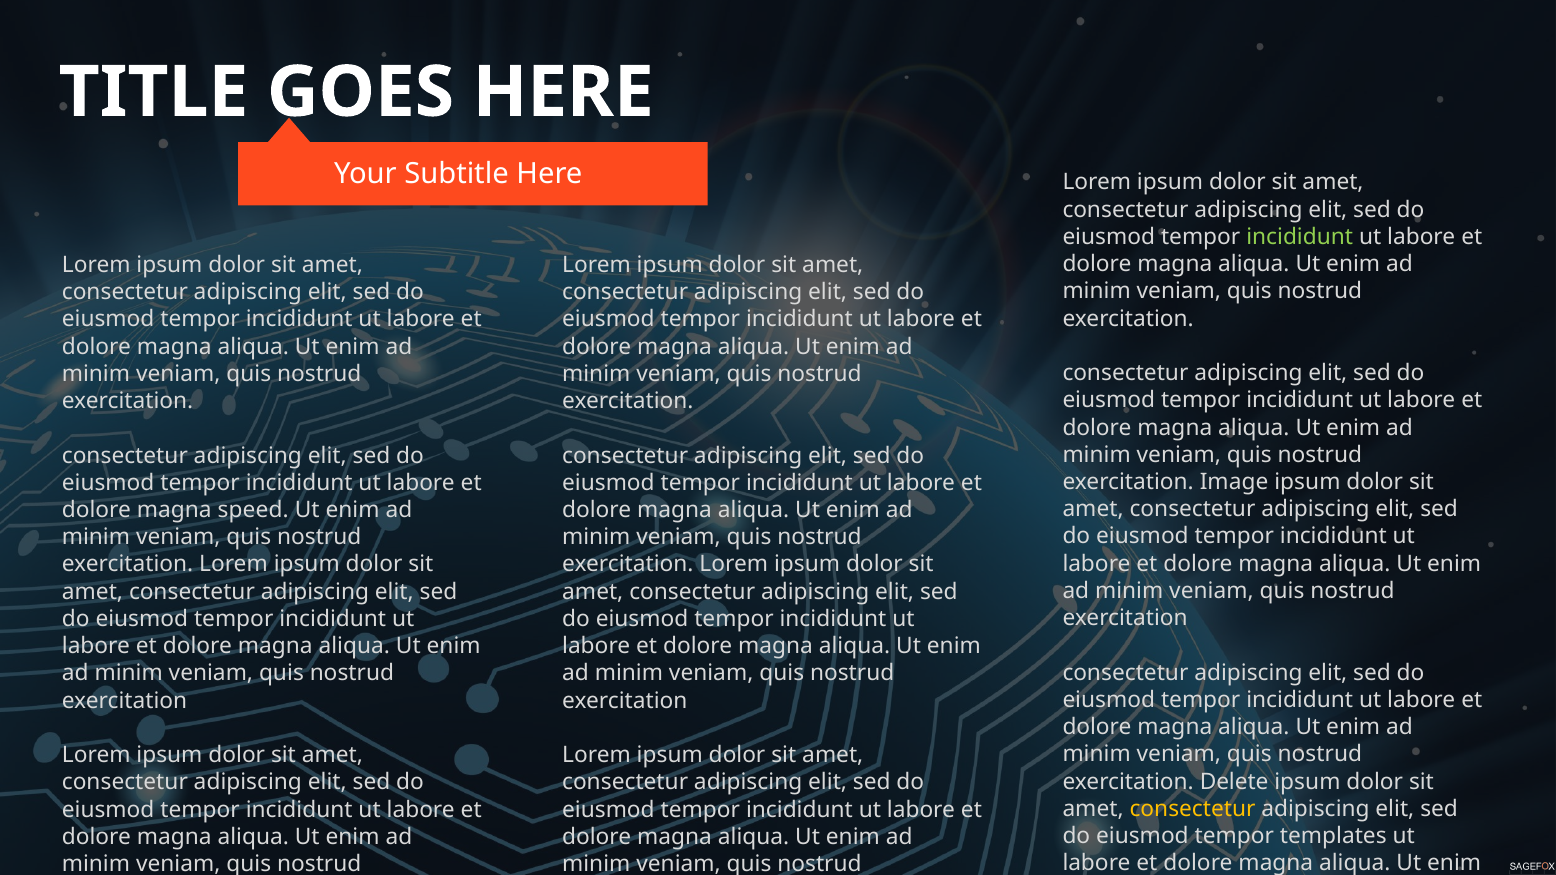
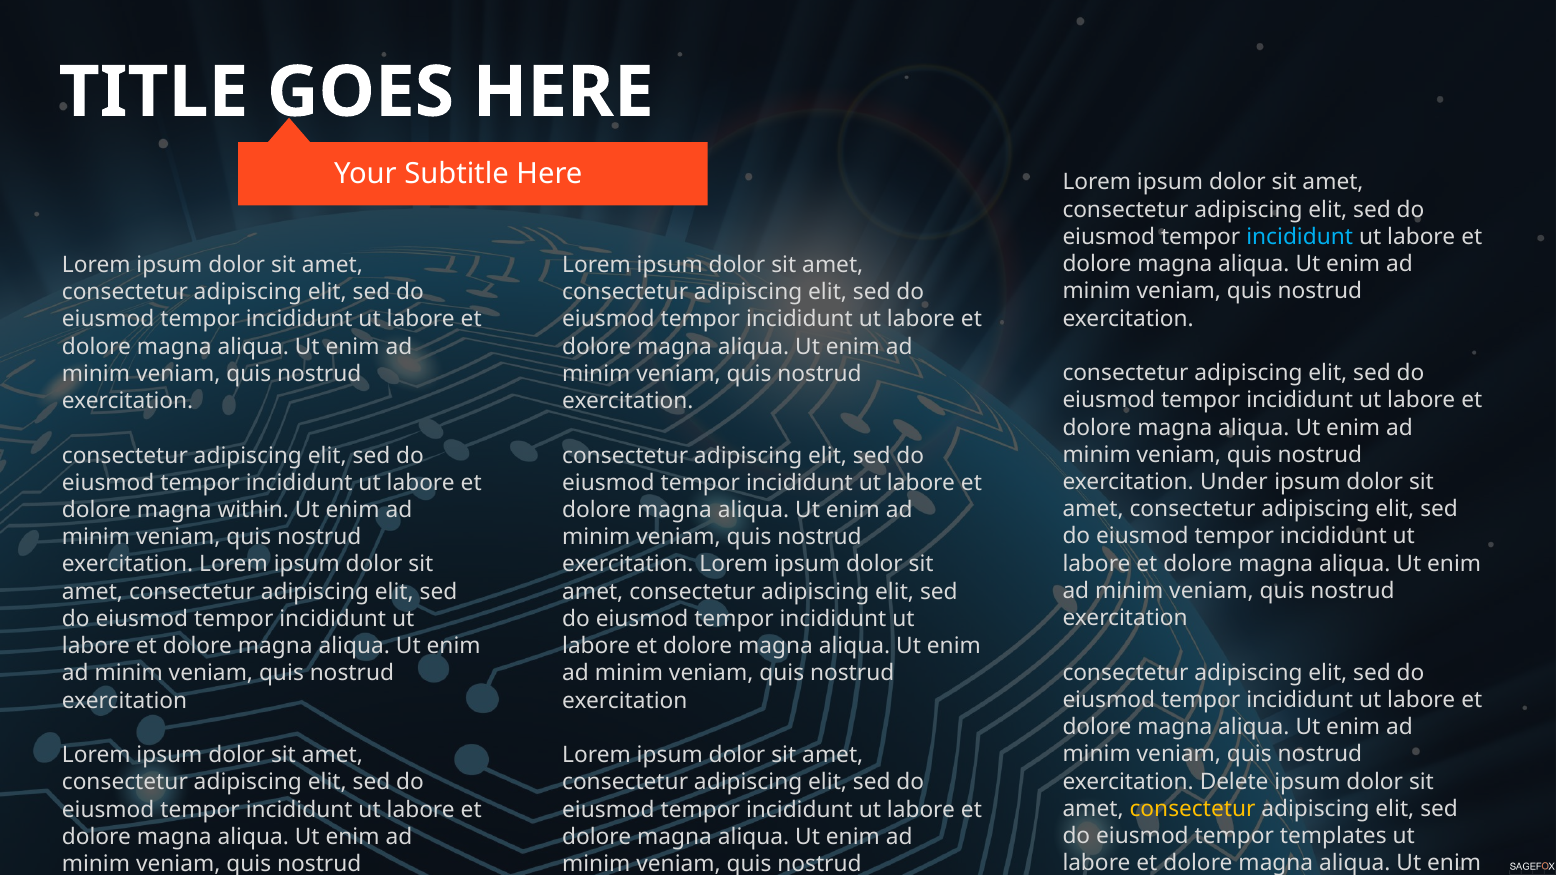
incididunt colour: light green -> light blue (1300, 237)
Image: Image -> Under (1234, 482)
speed: speed -> within (253, 510)
